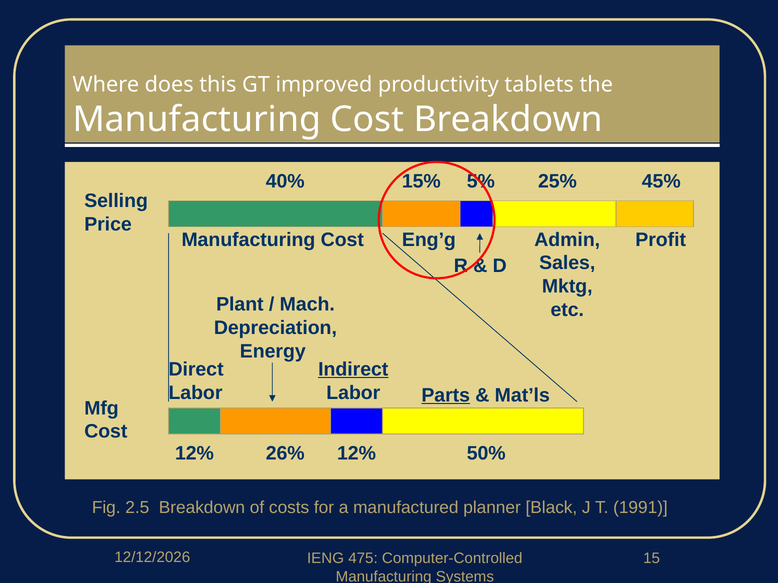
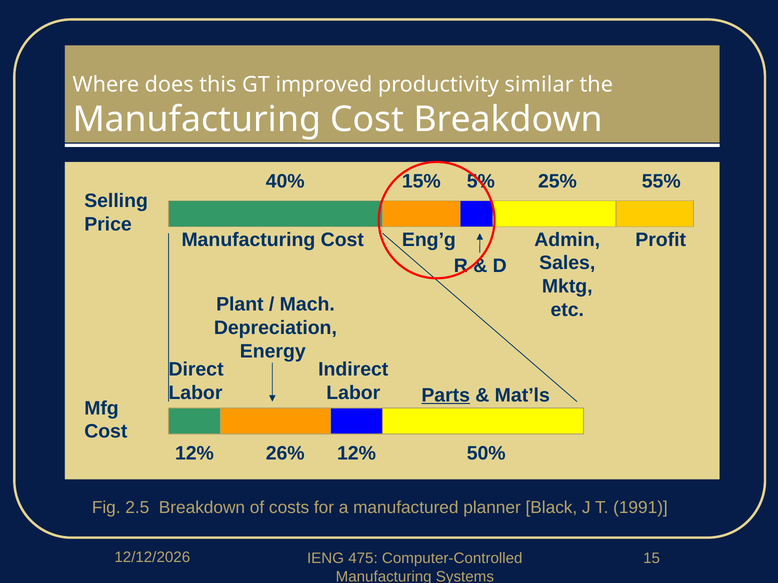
tablets: tablets -> similar (539, 84)
45%: 45% -> 55% (661, 182)
Indirect underline: present -> none (353, 370)
